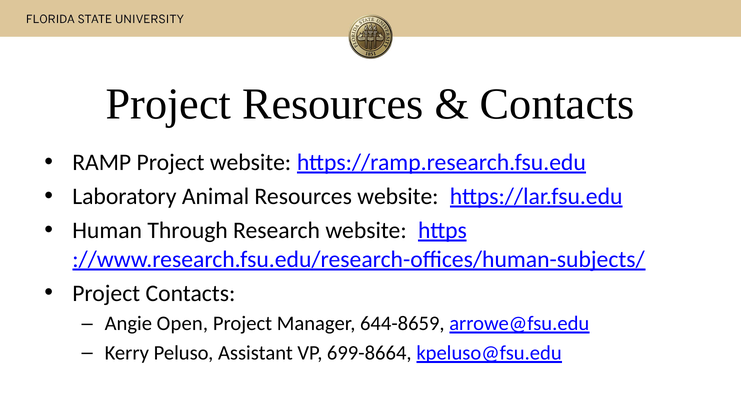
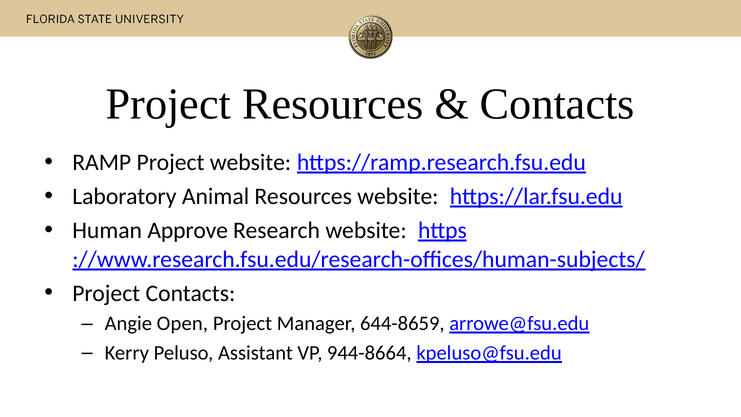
Through: Through -> Approve (188, 230)
699-8664: 699-8664 -> 944-8664 (369, 353)
